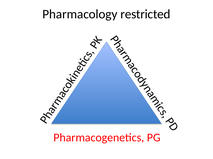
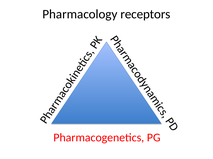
restricted: restricted -> receptors (145, 14)
